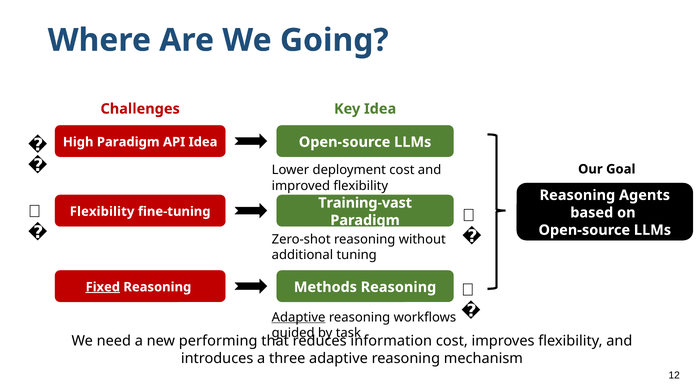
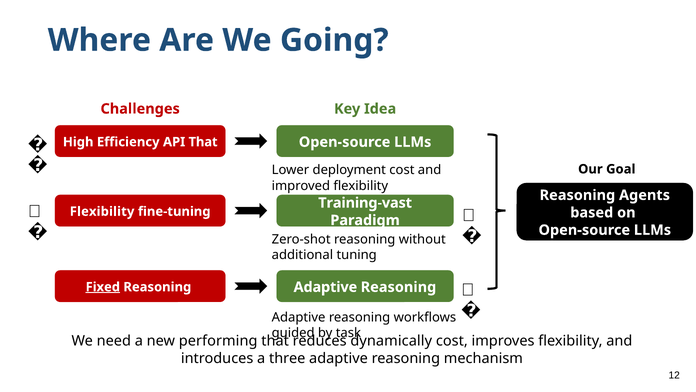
High Paradigm: Paradigm -> Efficiency (128, 142)
API Idea: Idea -> That (203, 142)
Reasoning Methods: Methods -> Adaptive (325, 287)
Adaptive underline: present -> none (299, 317)
information: information -> dynamically (391, 340)
